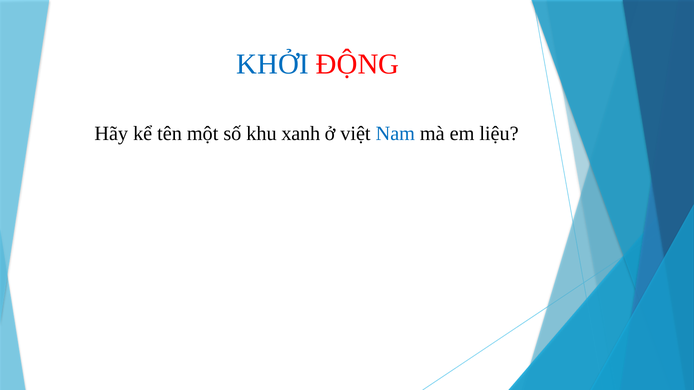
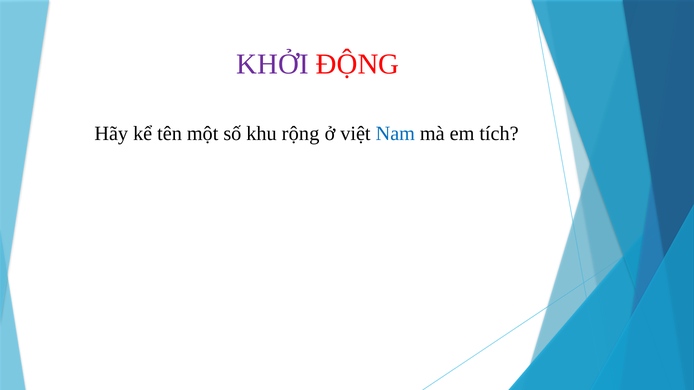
KHỞI colour: blue -> purple (273, 65)
xanh: xanh -> rộng (301, 133)
liệu: liệu -> tích (499, 133)
